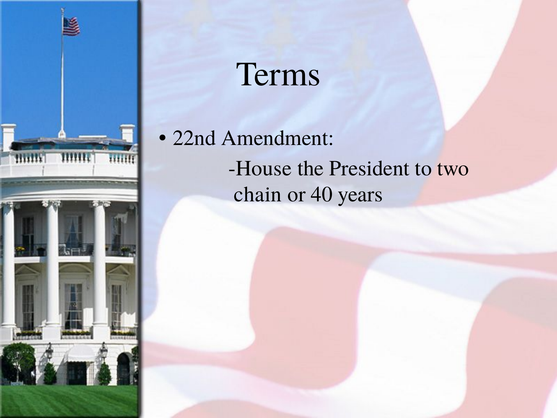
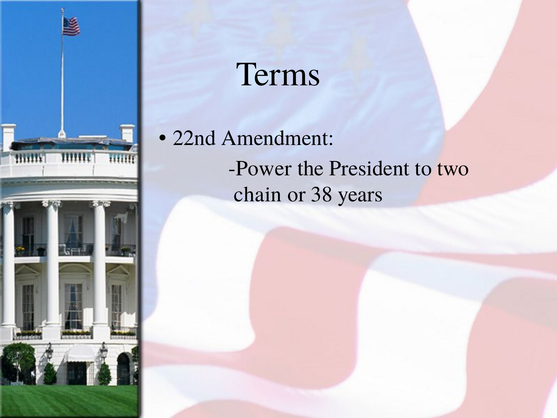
House: House -> Power (260, 168)
40: 40 -> 38 (322, 194)
